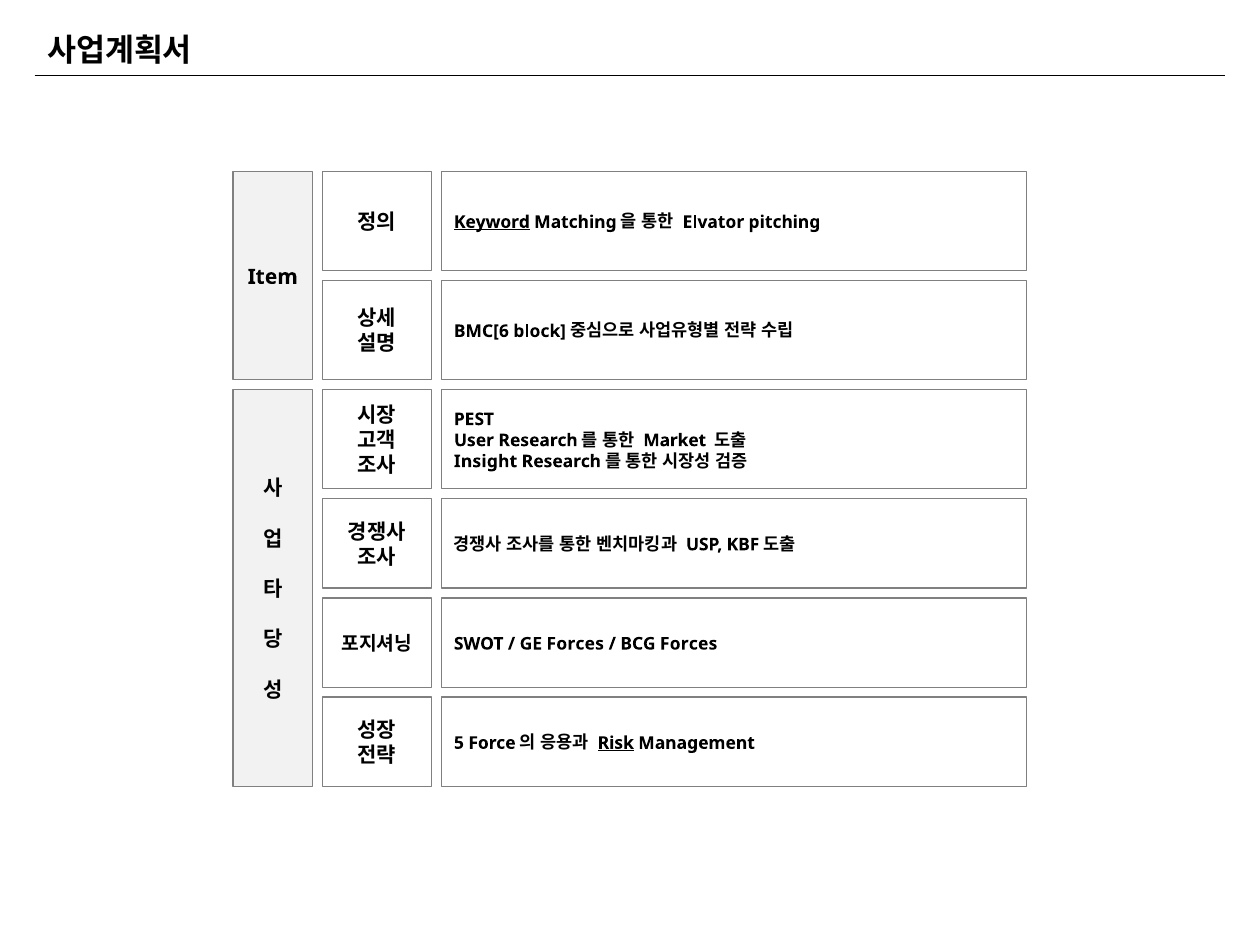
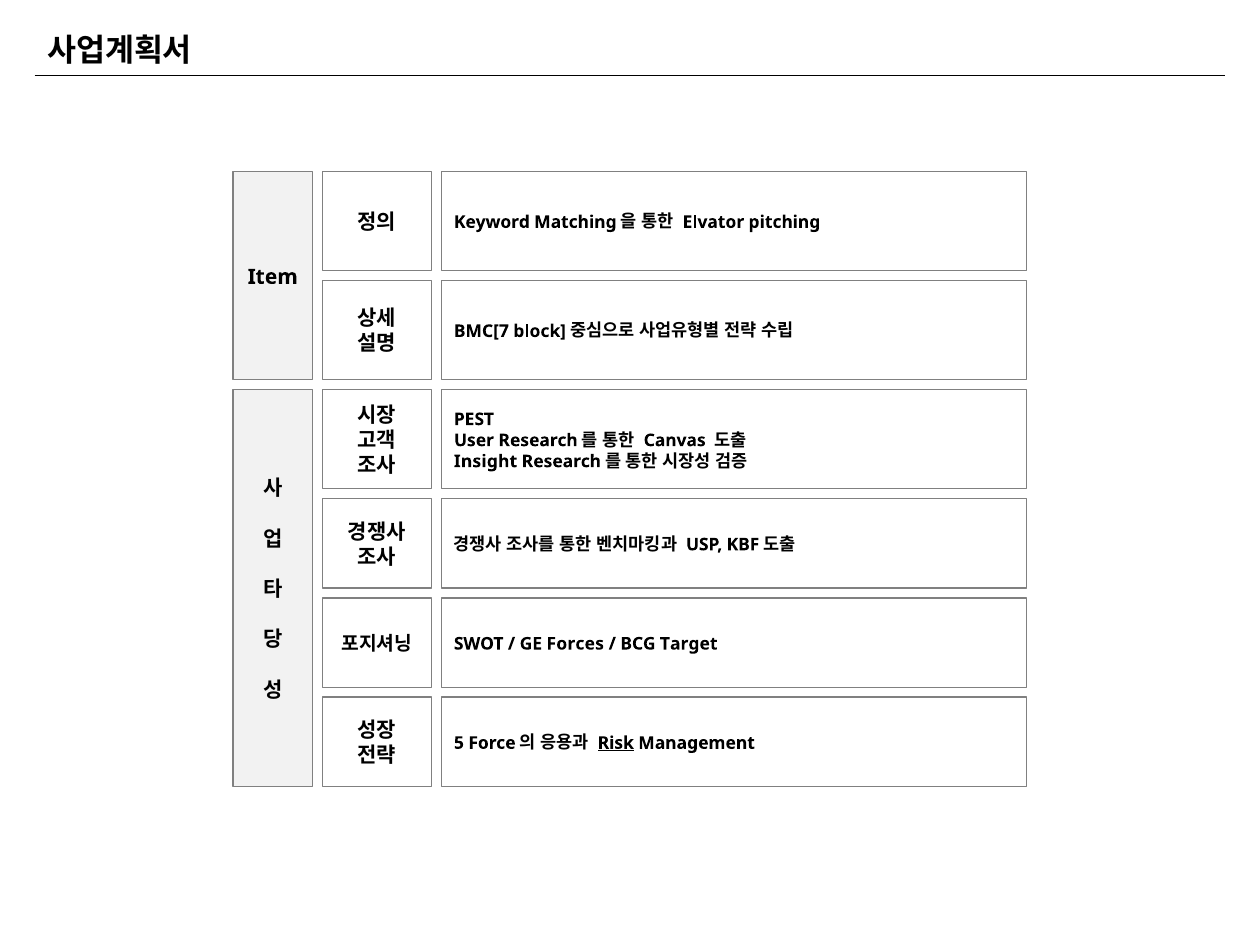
Keyword underline: present -> none (492, 222)
BMC[6: BMC[6 -> BMC[7 (481, 331)
Market: Market -> Canvas (675, 440)
BCG Forces: Forces -> Target (689, 644)
